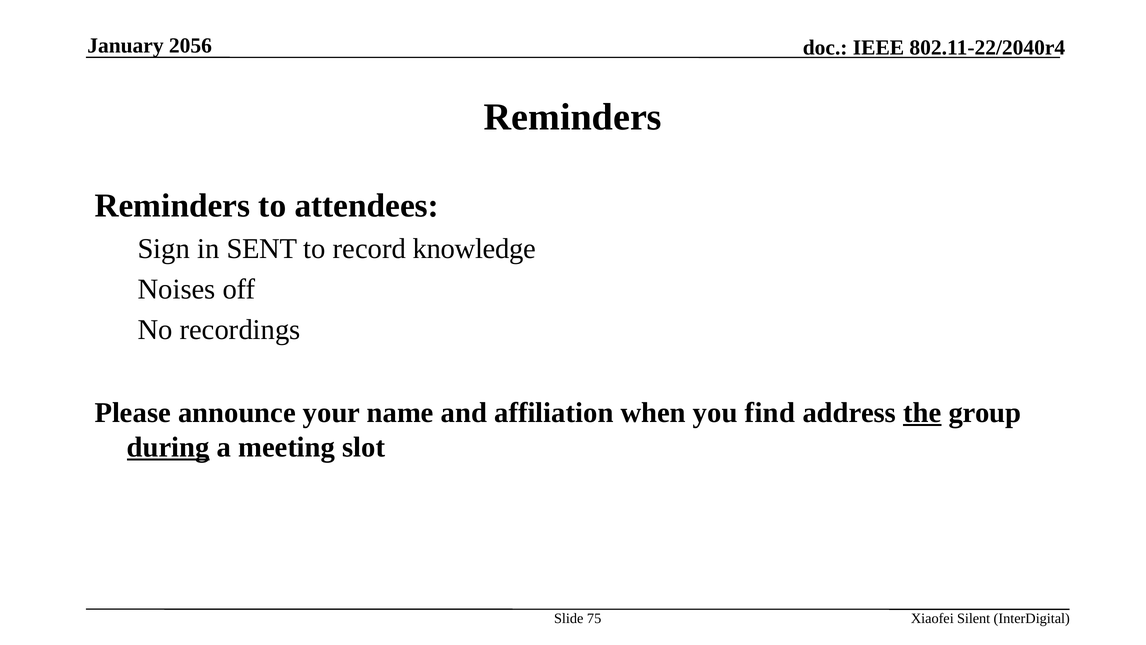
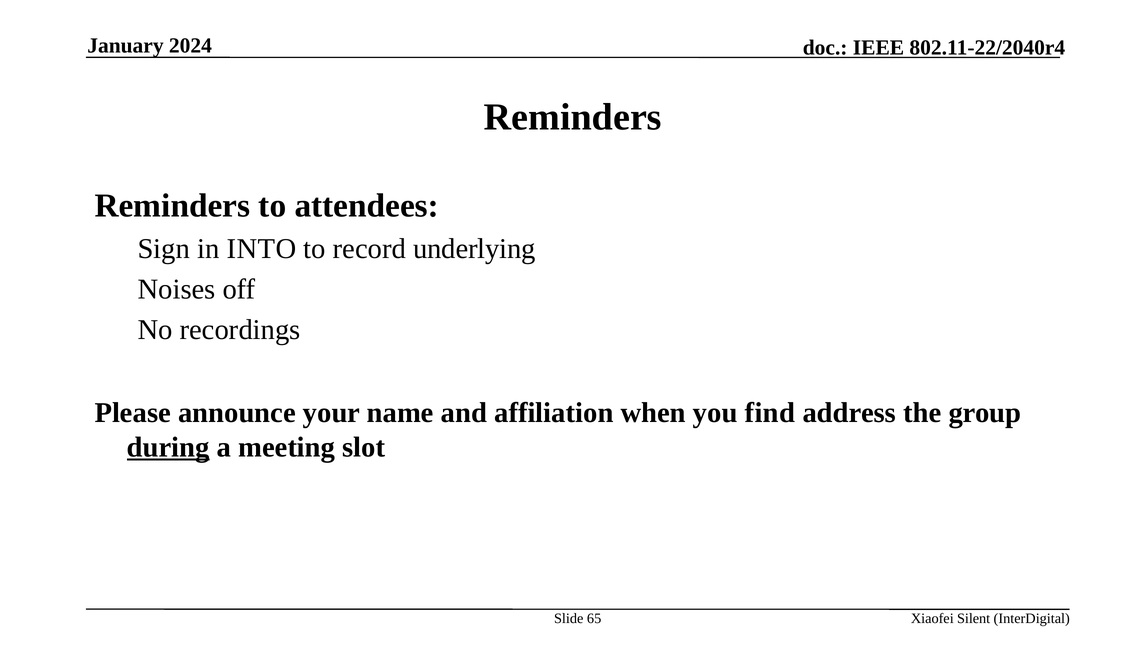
2056: 2056 -> 2024 (190, 46)
SENT: SENT -> INTO (262, 249)
knowledge: knowledge -> underlying (474, 249)
the underline: present -> none (922, 412)
75: 75 -> 65 (594, 618)
